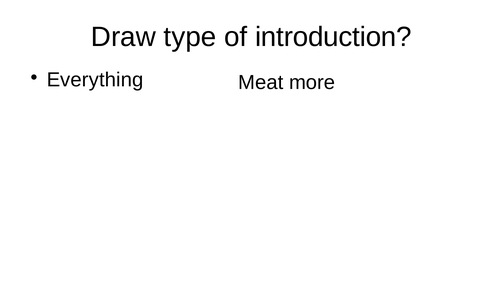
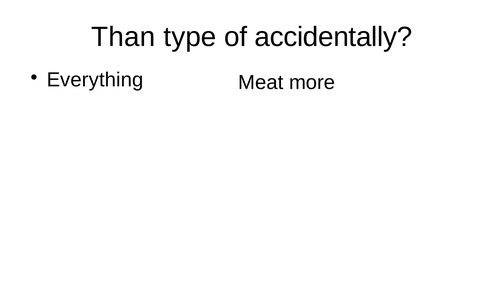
Draw: Draw -> Than (123, 37)
introduction: introduction -> accidentally (333, 37)
